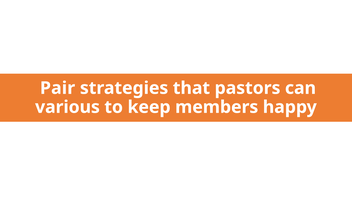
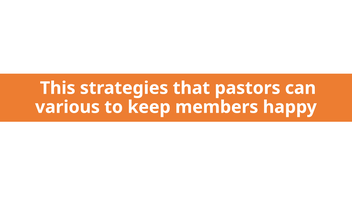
Pair: Pair -> This (58, 88)
